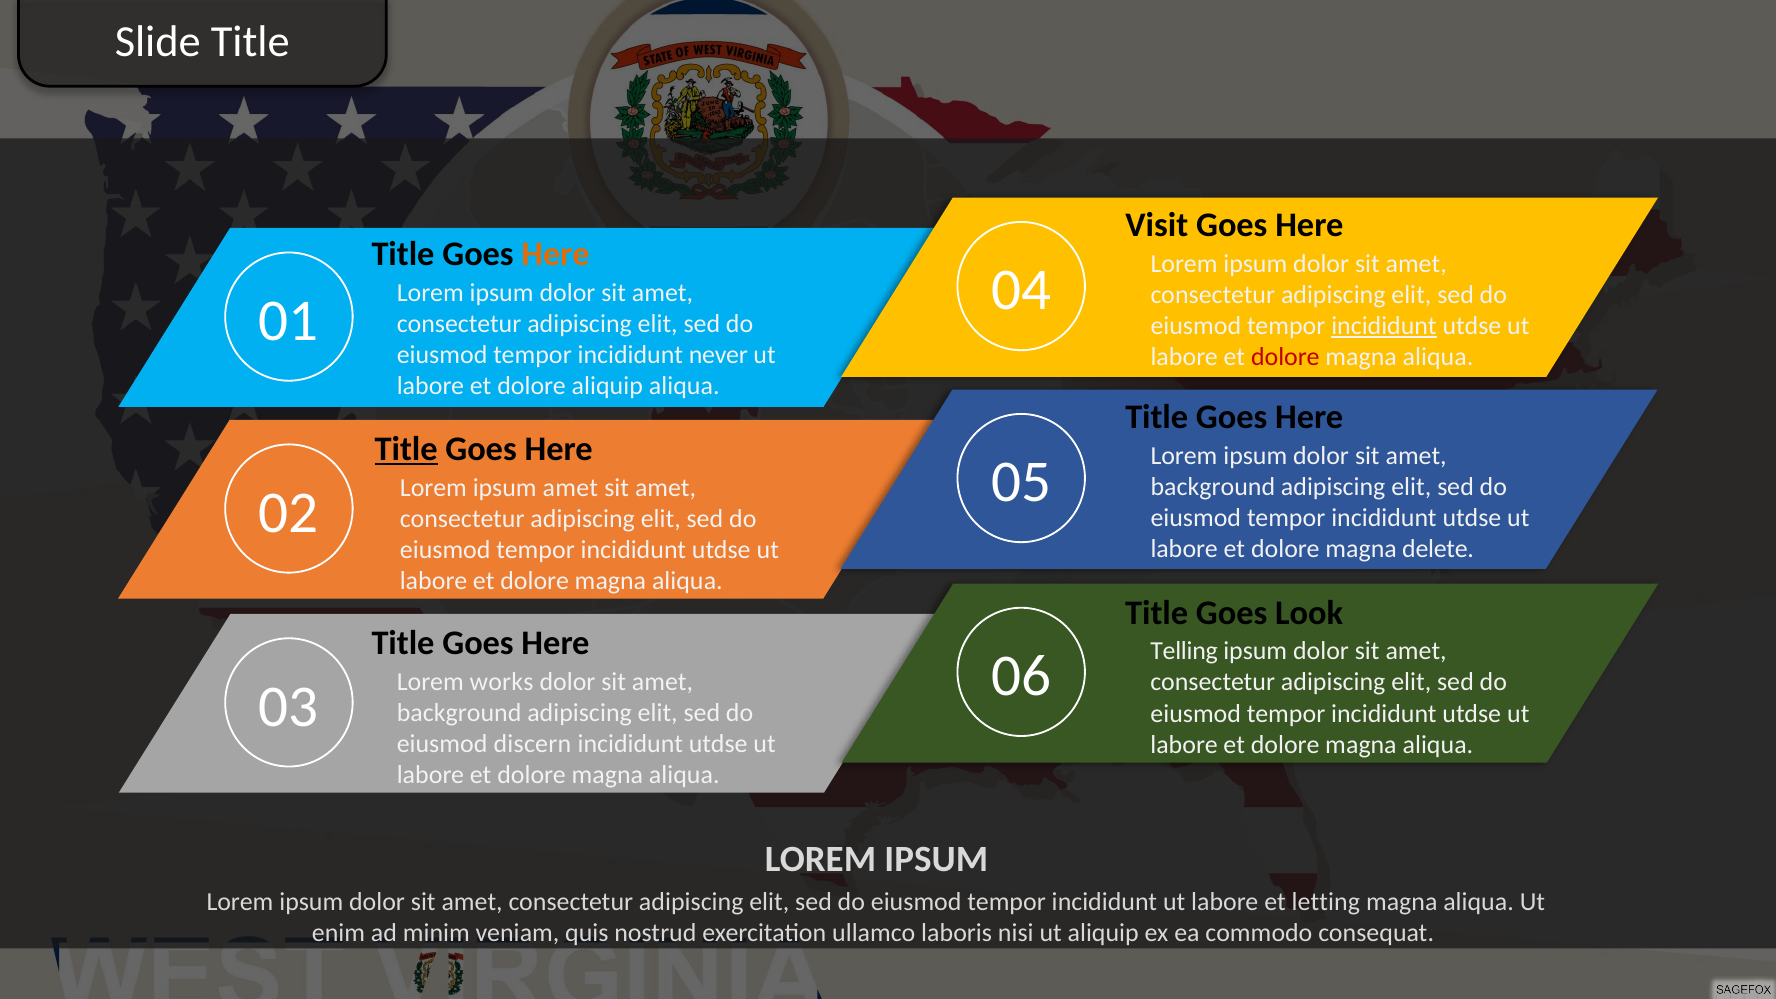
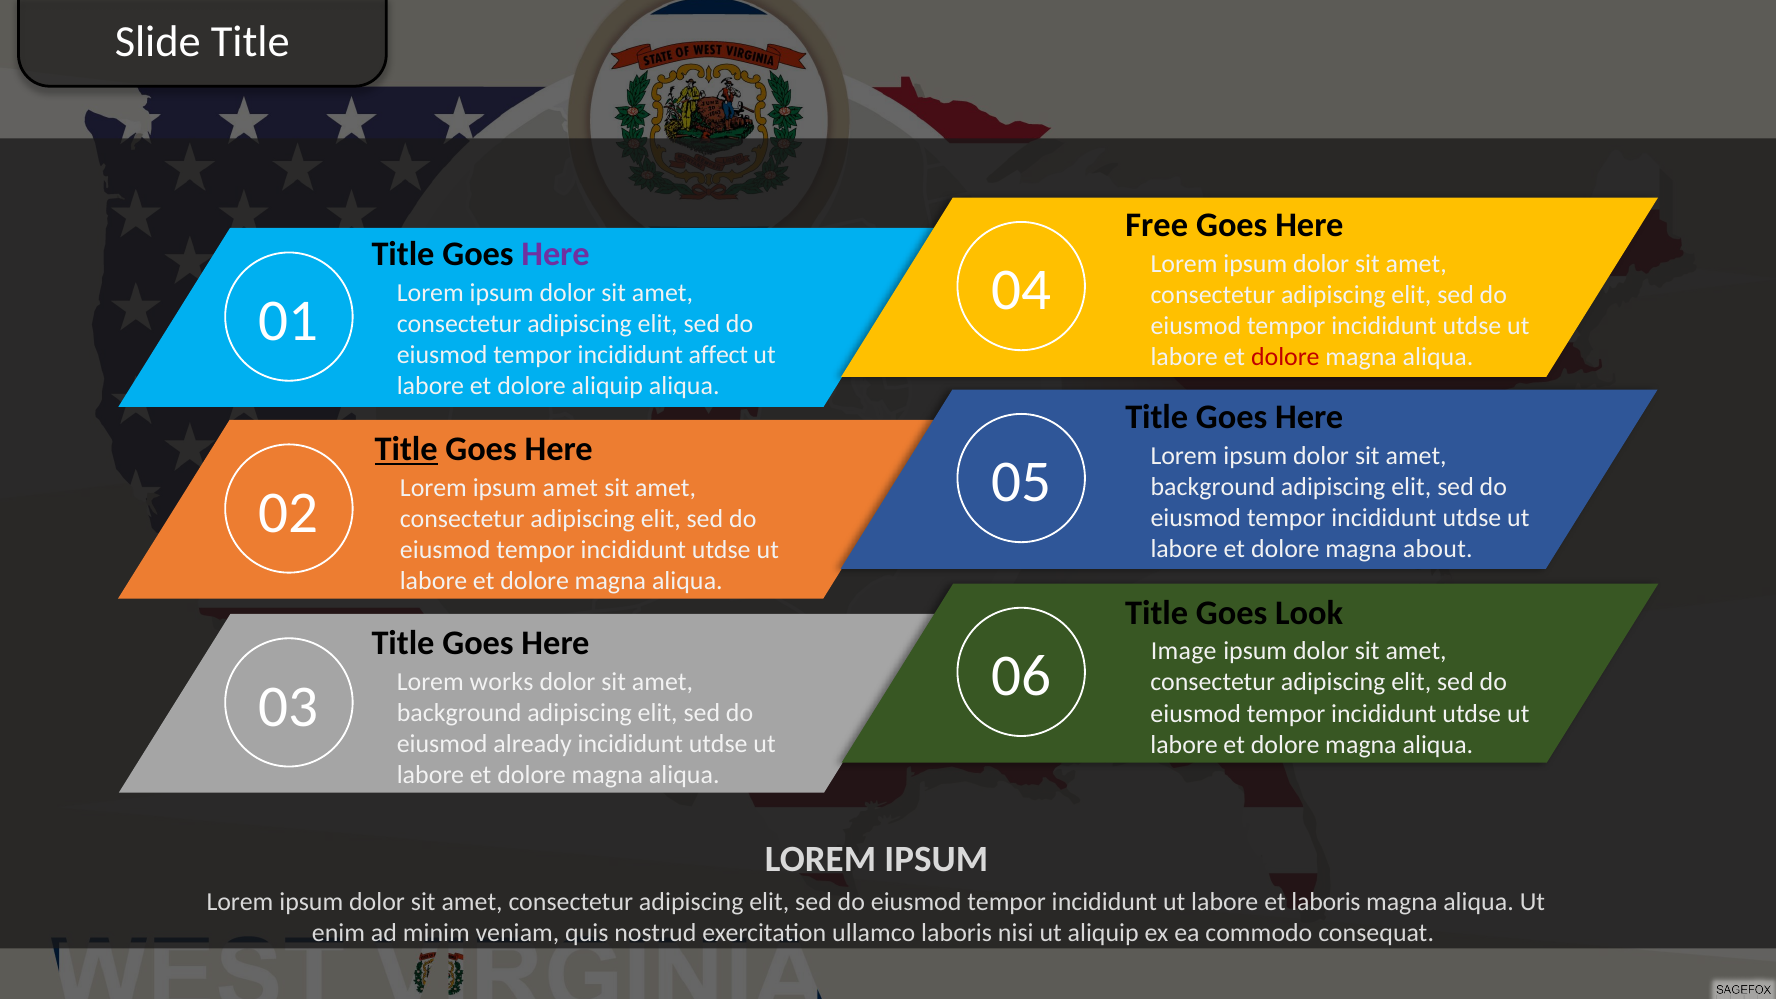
Visit: Visit -> Free (1157, 225)
Here colour: orange -> purple (556, 254)
incididunt underline: present -> none (1384, 326)
never: never -> affect (718, 355)
delete: delete -> about (1438, 549)
Telling: Telling -> Image (1184, 651)
discern: discern -> already (533, 744)
et letting: letting -> laboris (1326, 902)
